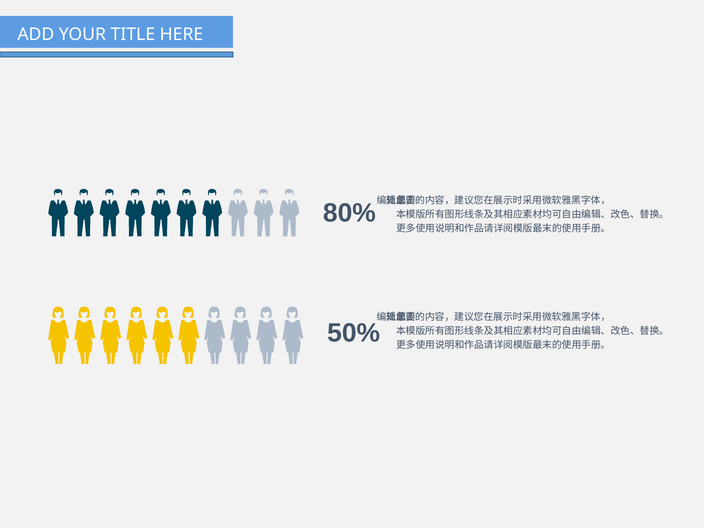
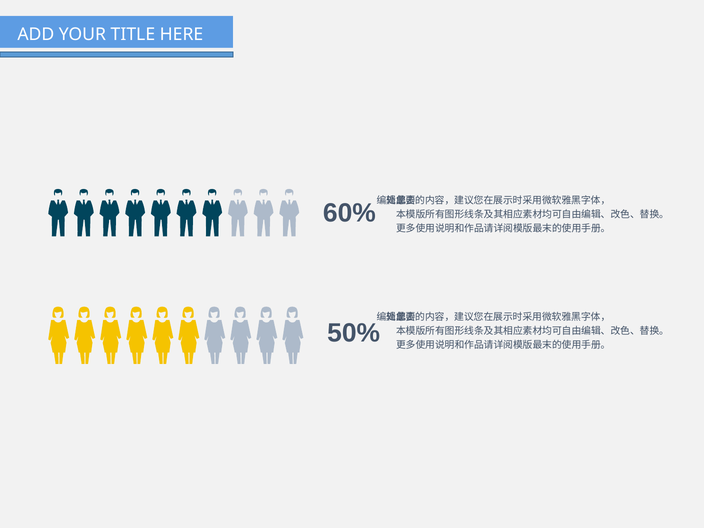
80%: 80% -> 60% (349, 213)
